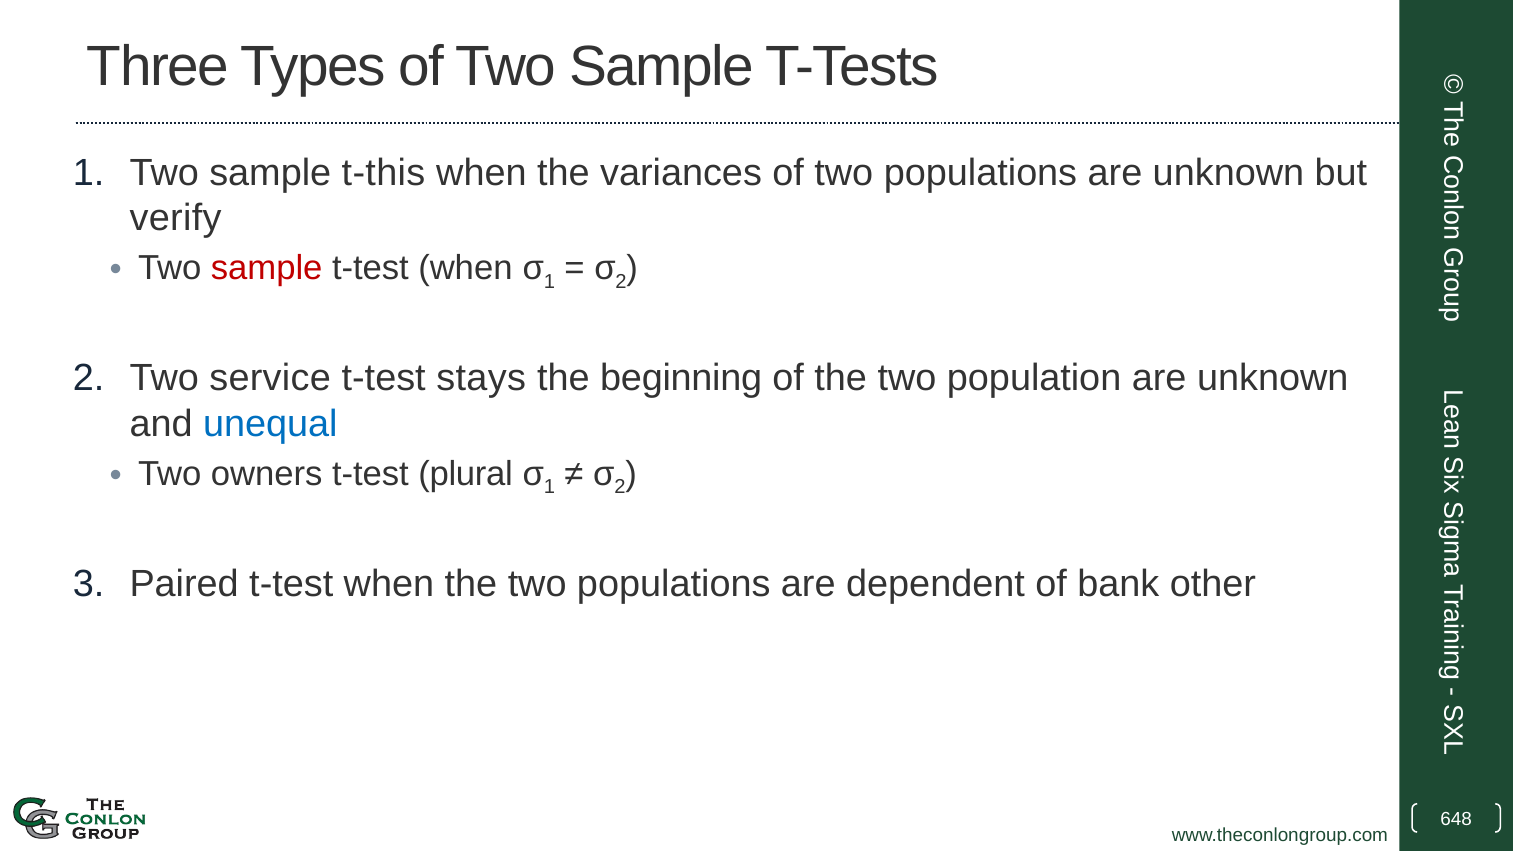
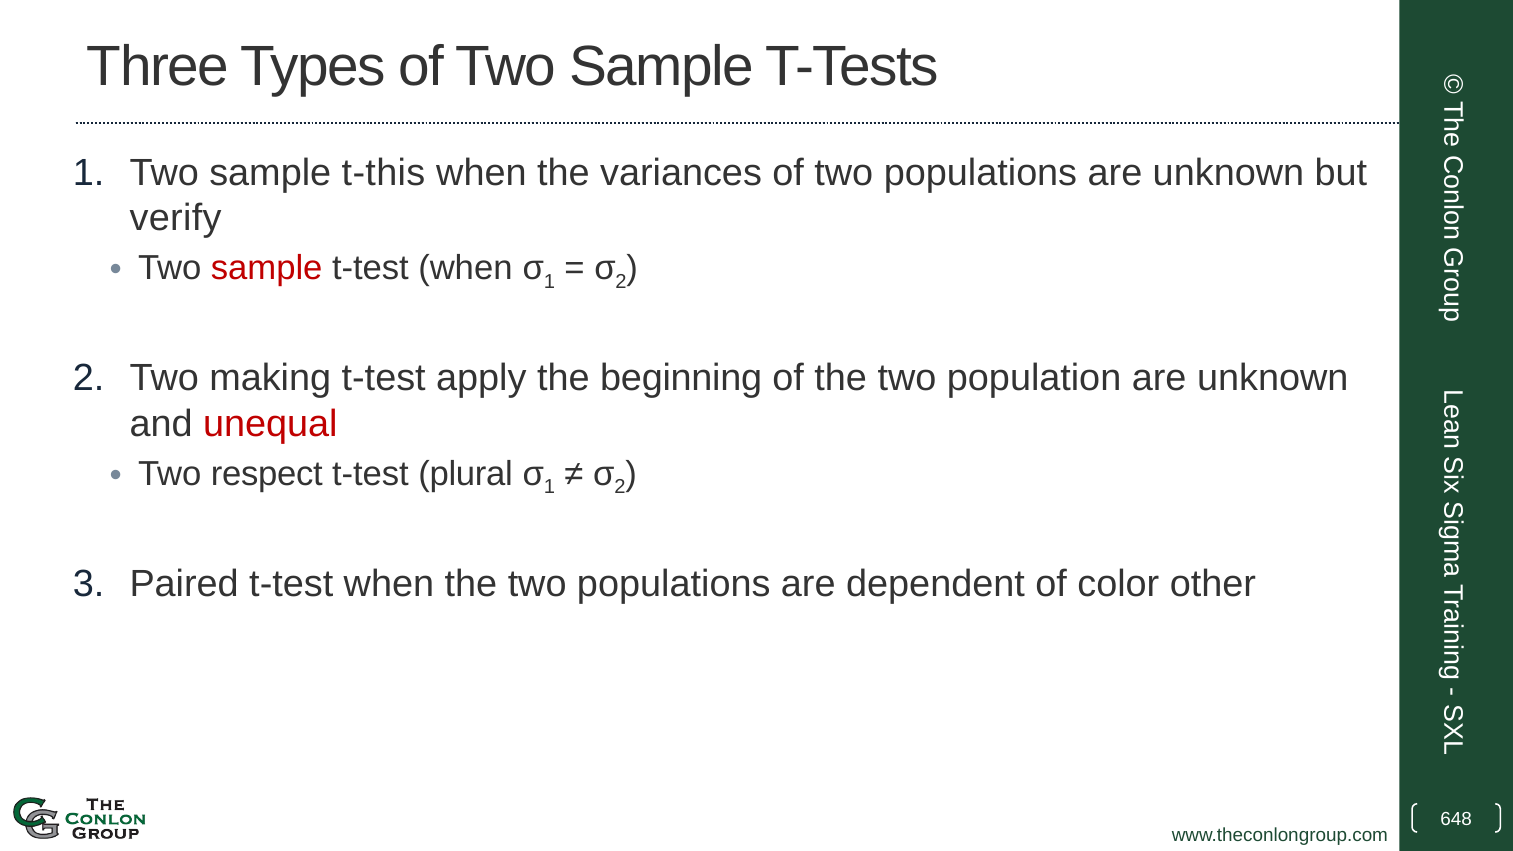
service: service -> making (270, 378)
stays: stays -> apply (481, 378)
unequal colour: blue -> red (270, 424)
owners: owners -> respect (267, 474)
bank: bank -> color (1118, 584)
